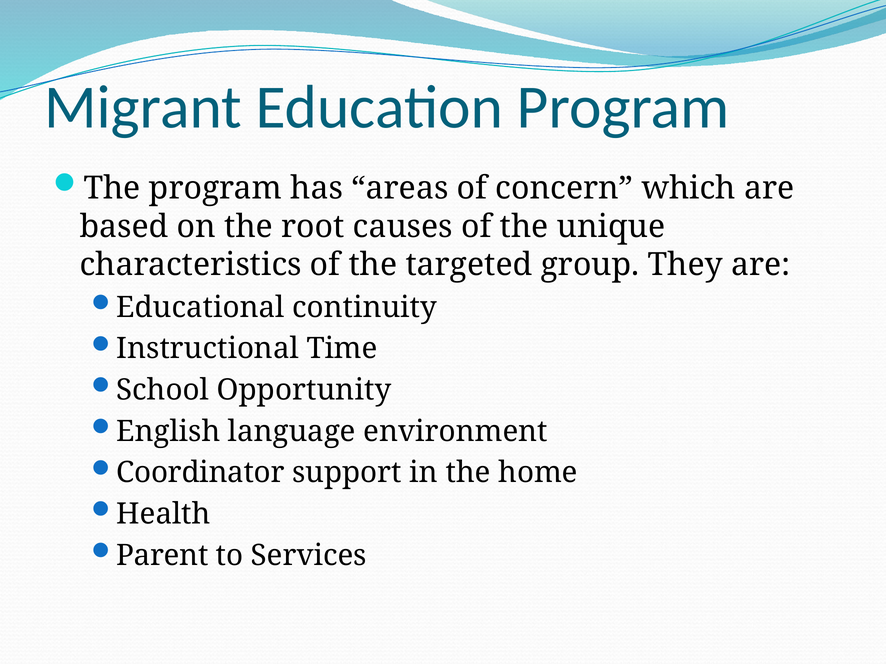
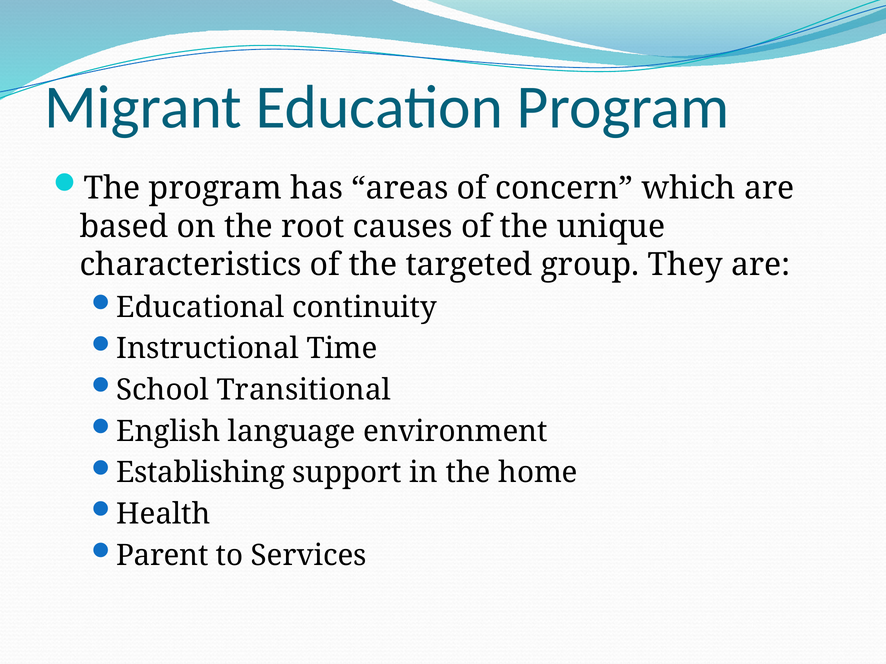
Opportunity: Opportunity -> Transitional (304, 390)
Coordinator: Coordinator -> Establishing (201, 473)
